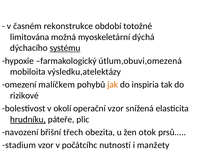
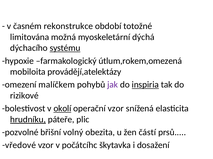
útlum,obuvi,omezená: útlum,obuvi,omezená -> útlum,rokem,omezená (140, 61)
výsledku,atelektázy: výsledku,atelektázy -> provádějí,atelektázy (84, 72)
jak colour: orange -> purple (113, 85)
inspiria underline: none -> present (145, 85)
okolí underline: none -> present (62, 109)
navození: navození -> pozvolné (20, 133)
třech: třech -> volný (73, 133)
otok: otok -> částí (147, 133)
stadium: stadium -> vředové (19, 146)
nutností: nutností -> škytavka (115, 146)
manžety: manžety -> dosažení (153, 146)
